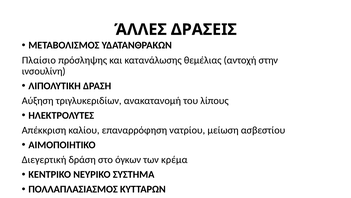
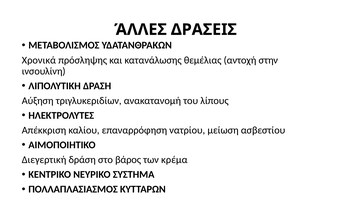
Πλαίσιο: Πλαίσιο -> Χρονικά (39, 60)
όγκων: όγκων -> βάρος (128, 159)
